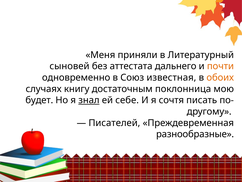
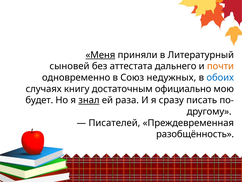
Меня underline: none -> present (100, 55)
известная: известная -> недужных (171, 77)
обоих colour: orange -> blue (220, 77)
поклонница: поклонница -> официально (183, 89)
себе: себе -> раза (127, 100)
сочтя: сочтя -> сразу (171, 100)
разнообразные: разнообразные -> разобщённость (195, 134)
